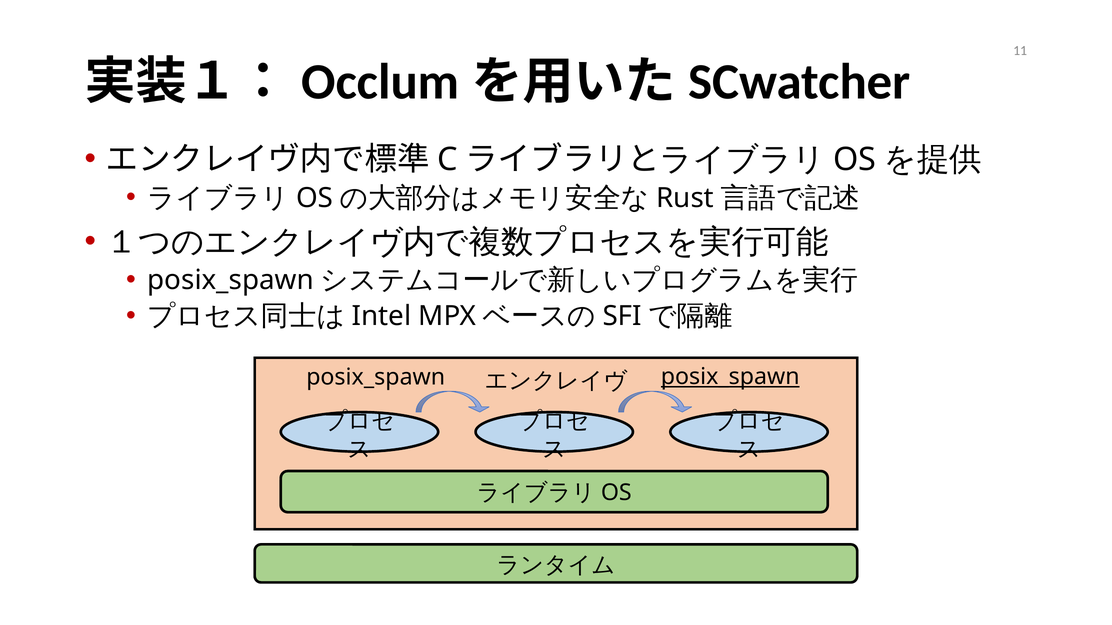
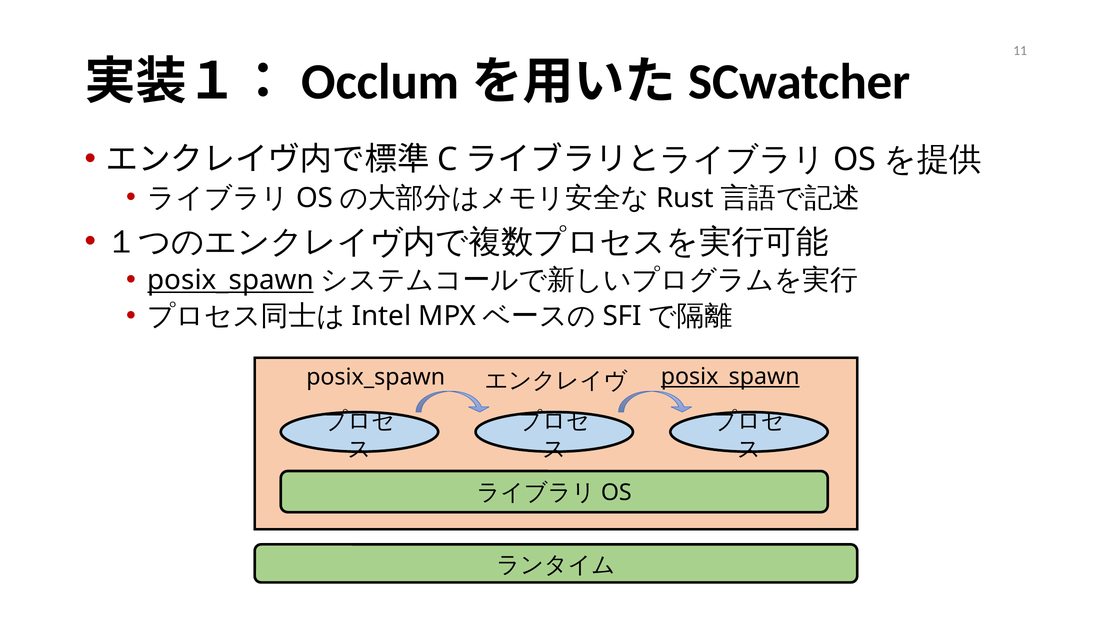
posix_spawn underline: none -> present (231, 280)
